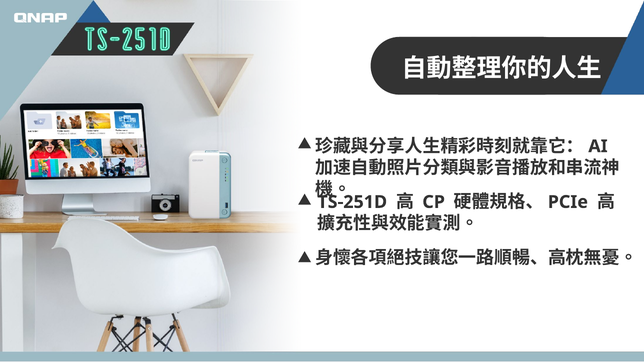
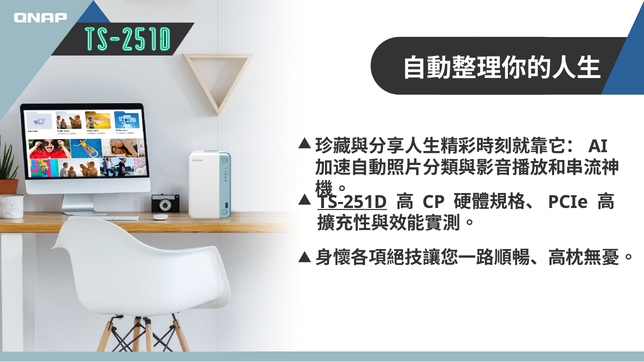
TS-251D underline: none -> present (352, 202)
